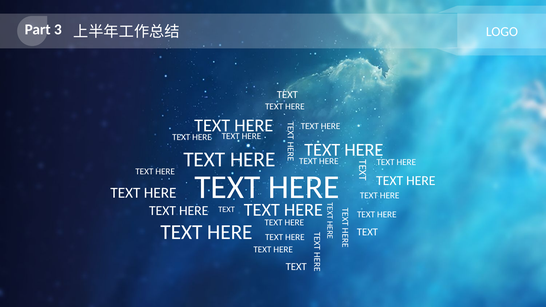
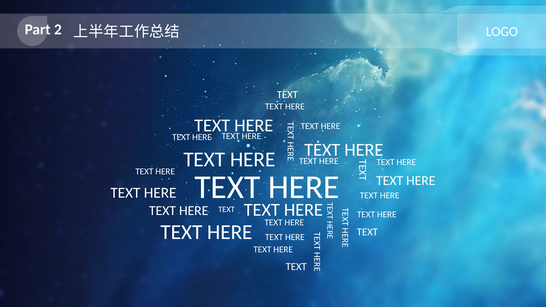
3: 3 -> 2 (58, 30)
